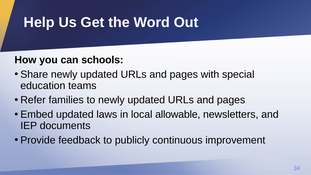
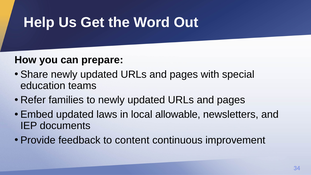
schools: schools -> prepare (102, 60)
publicly: publicly -> content (132, 140)
